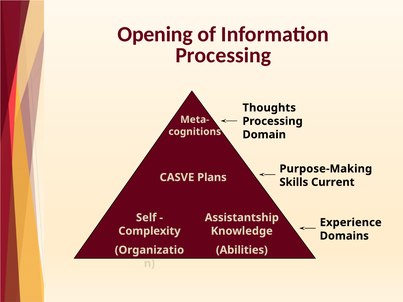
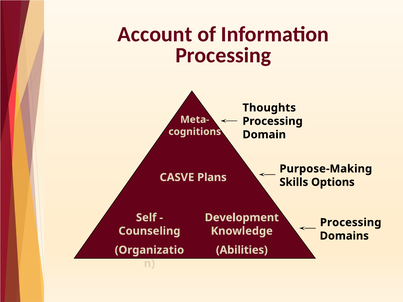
Opening: Opening -> Account (155, 34)
Current: Current -> Options (333, 182)
Assistantship: Assistantship -> Development (242, 218)
Experience: Experience -> Processing (351, 223)
Complexity: Complexity -> Counseling (149, 231)
